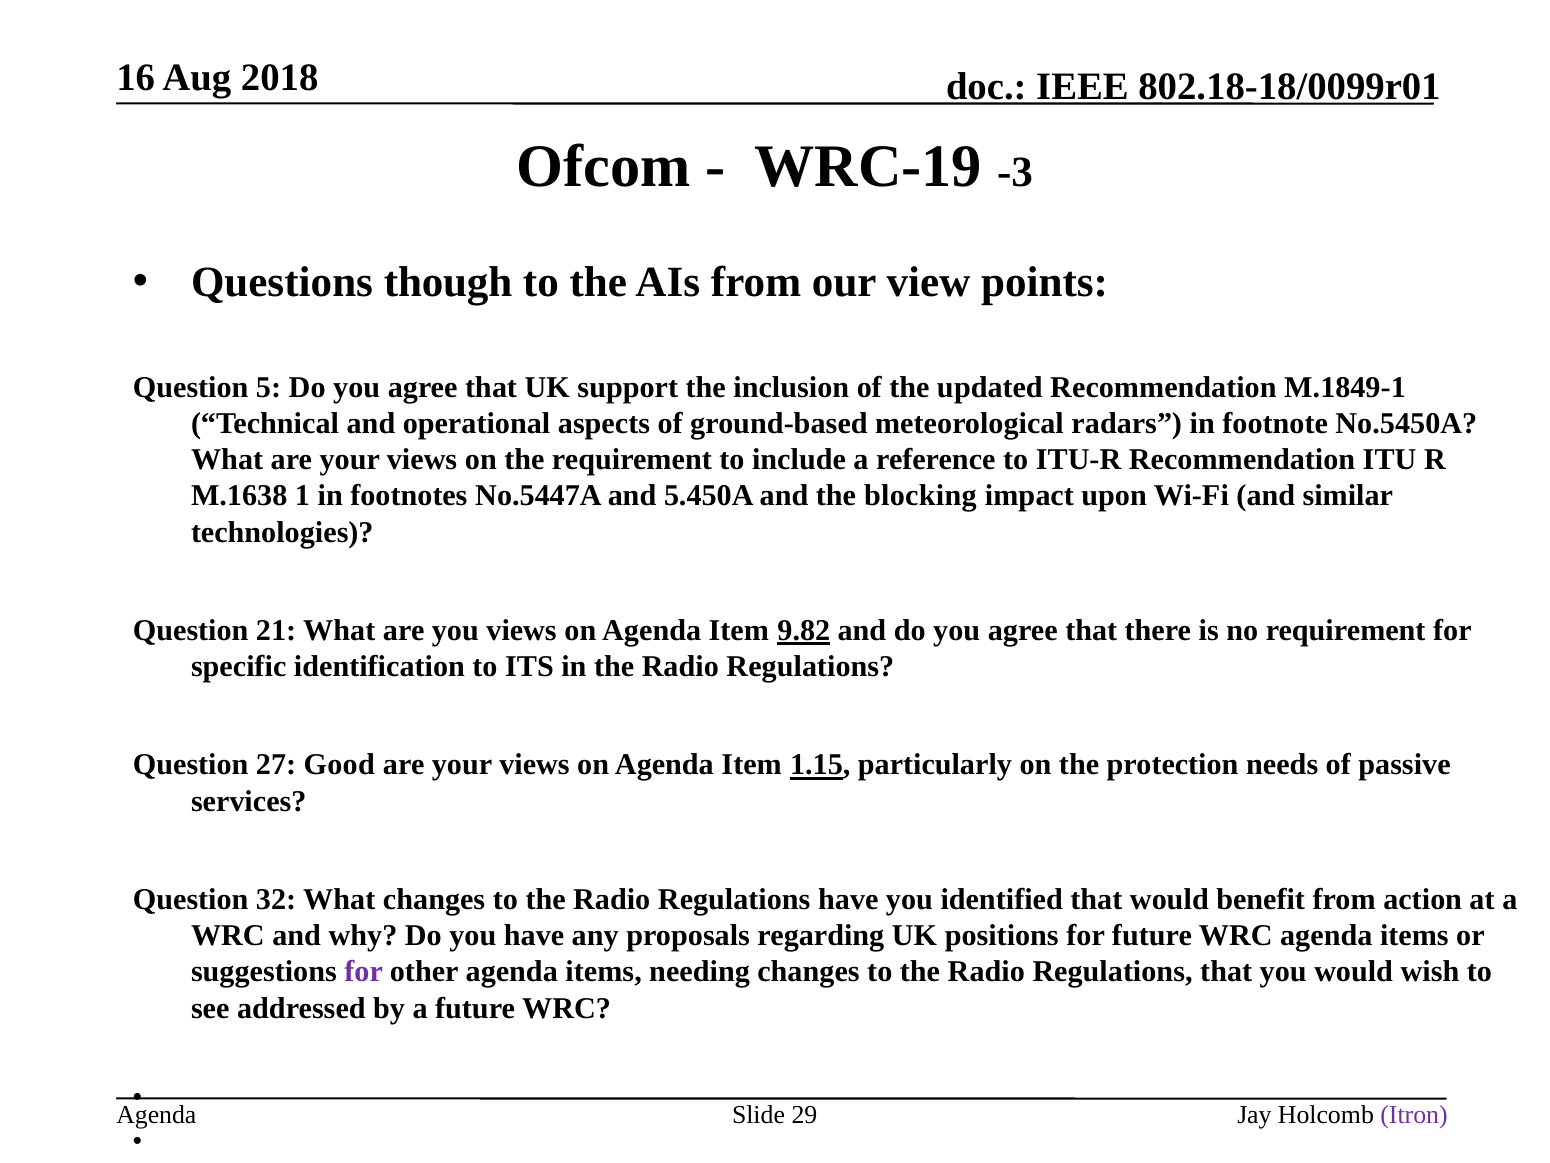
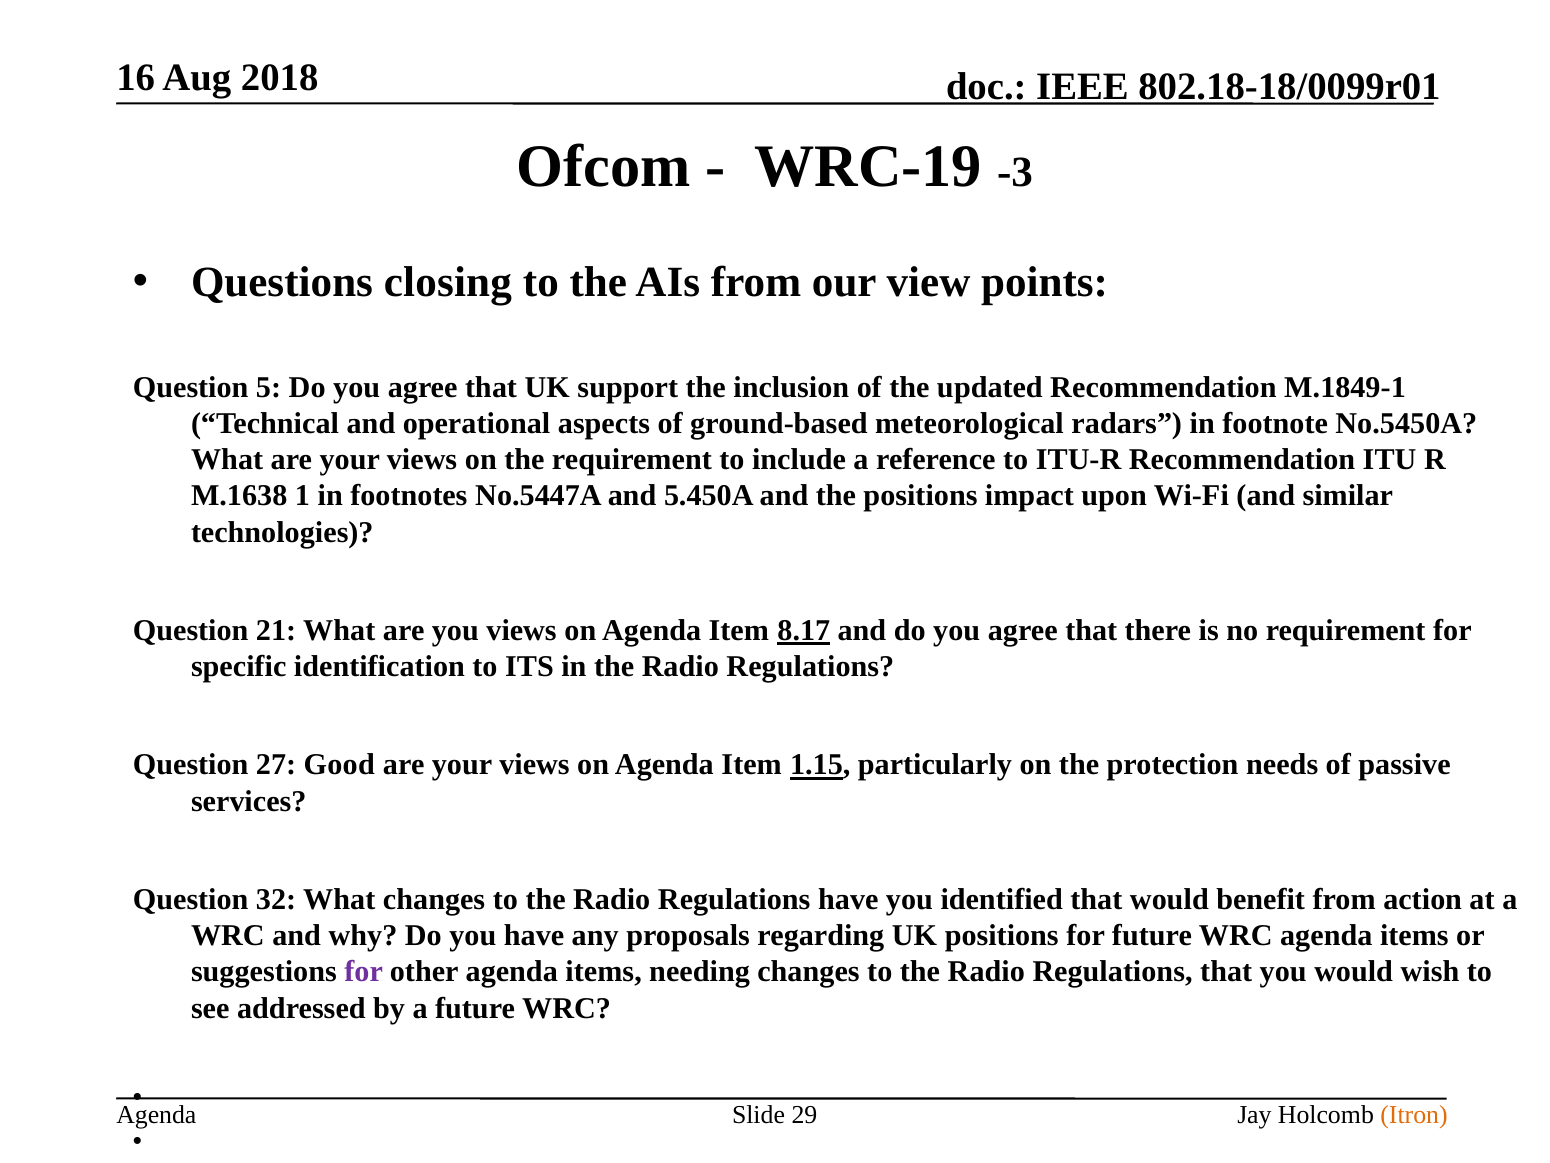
though: though -> closing (448, 282)
the blocking: blocking -> positions (921, 496)
9.82: 9.82 -> 8.17 (804, 630)
Itron colour: purple -> orange (1414, 1115)
